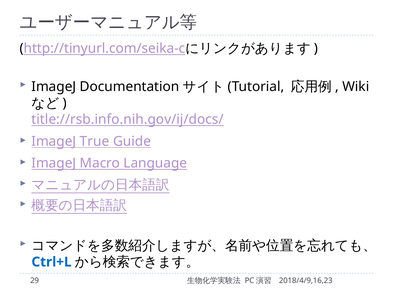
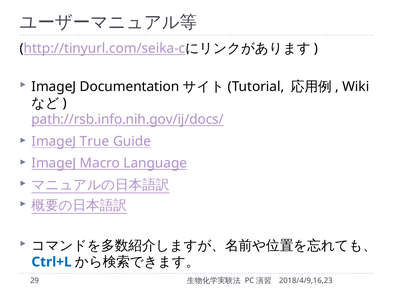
title://rsb.info.nih.gov/ij/docs/: title://rsb.info.nih.gov/ij/docs/ -> path://rsb.info.nih.gov/ij/docs/ (128, 119)
